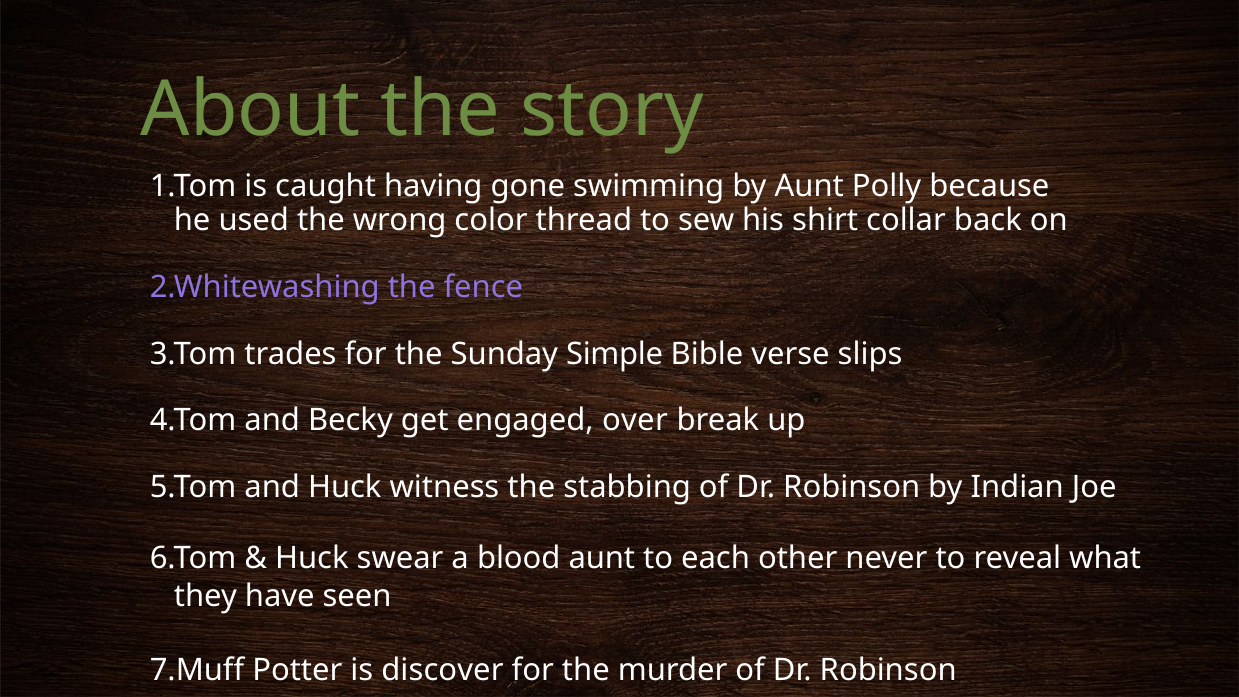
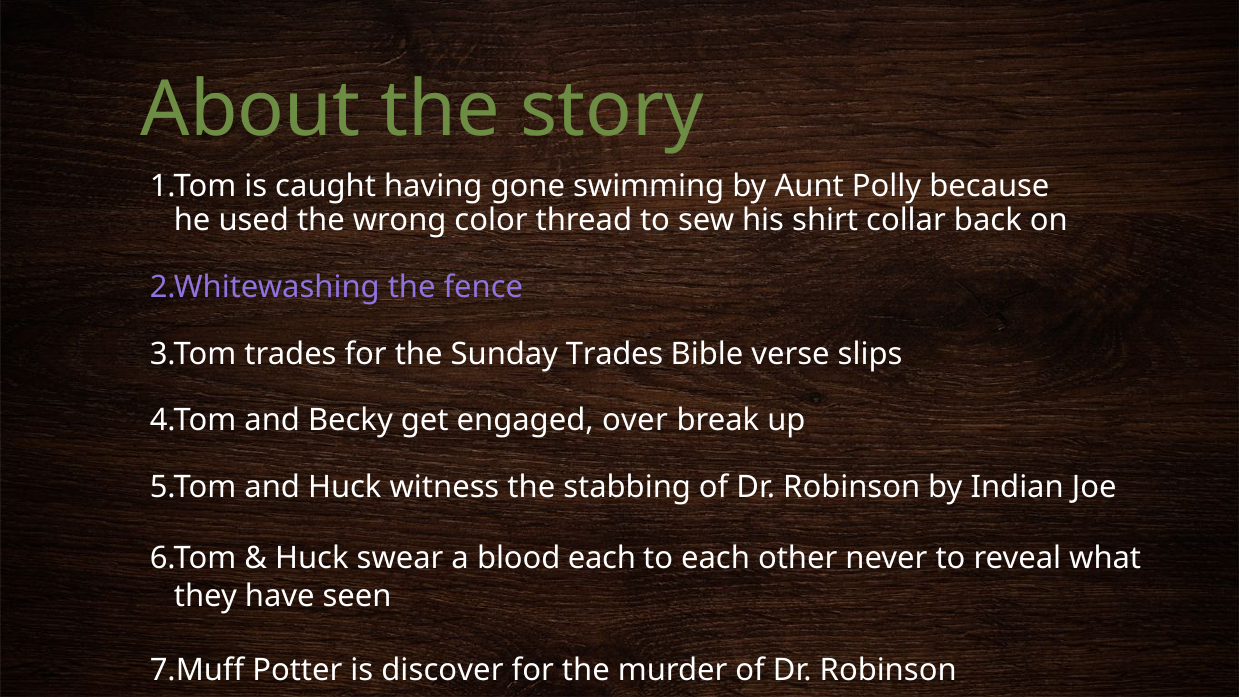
Sunday Simple: Simple -> Trades (615, 354)
blood aunt: aunt -> each (602, 559)
